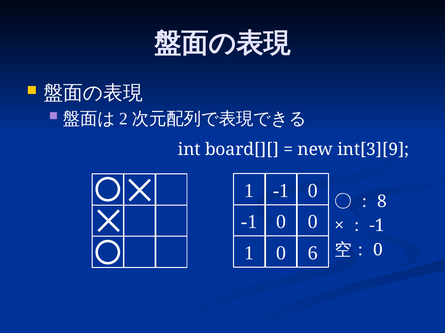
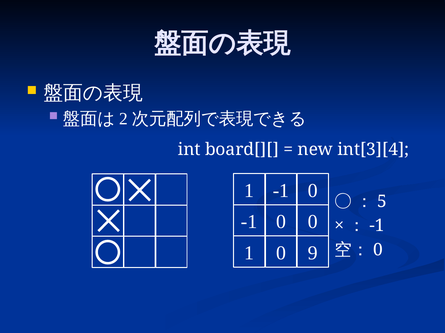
int[3][9: int[3][9 -> int[3][4 (373, 150)
8: 8 -> 5 (382, 202)
6: 6 -> 9 (313, 253)
